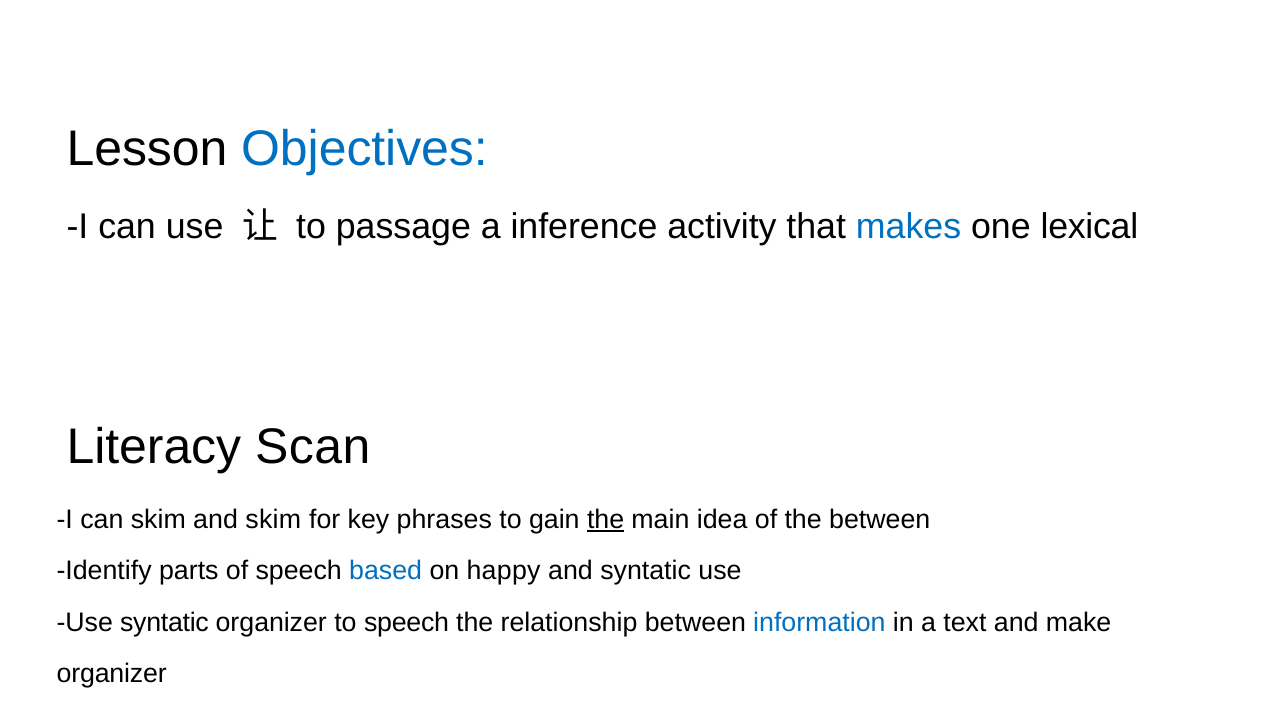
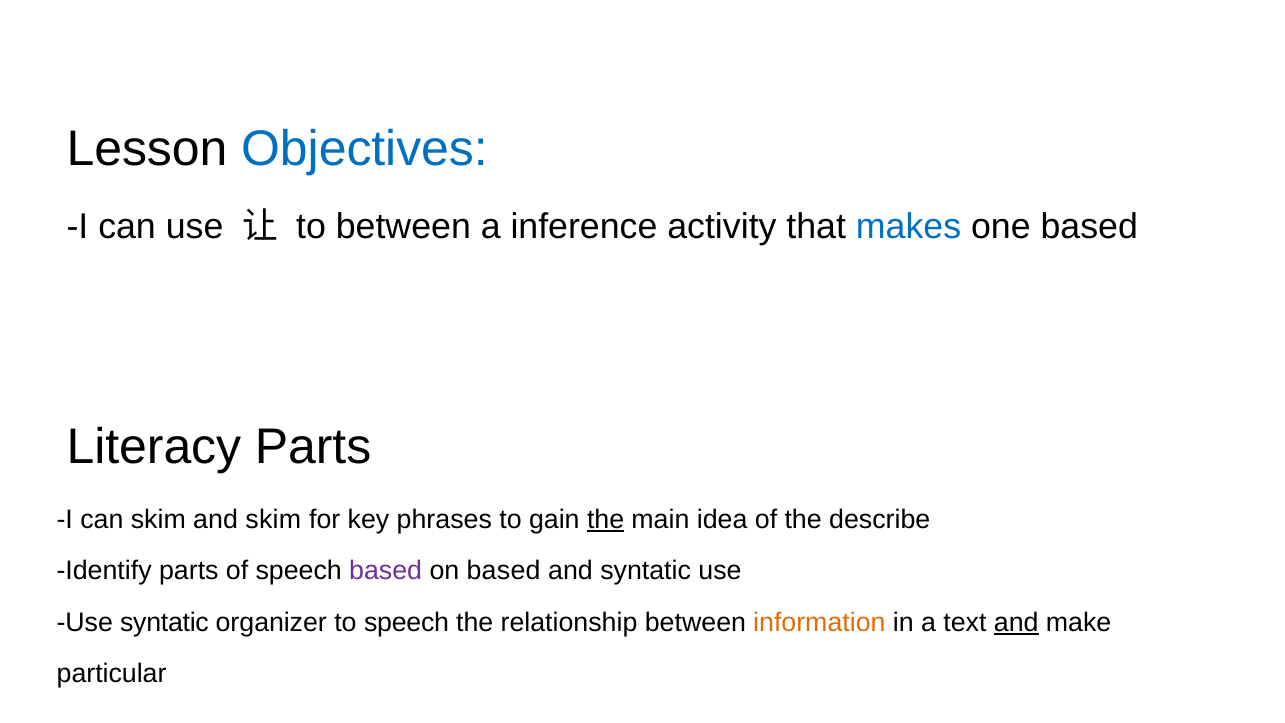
to passage: passage -> between (403, 227)
one lexical: lexical -> based (1089, 227)
Literacy Scan: Scan -> Parts (313, 447)
the between: between -> describe (880, 519)
based colour: blue -> purple (386, 571)
on happy: happy -> based (504, 571)
information colour: blue -> orange (819, 622)
and underline: none -> present (1016, 622)
organizer: organizer -> particular (112, 674)
